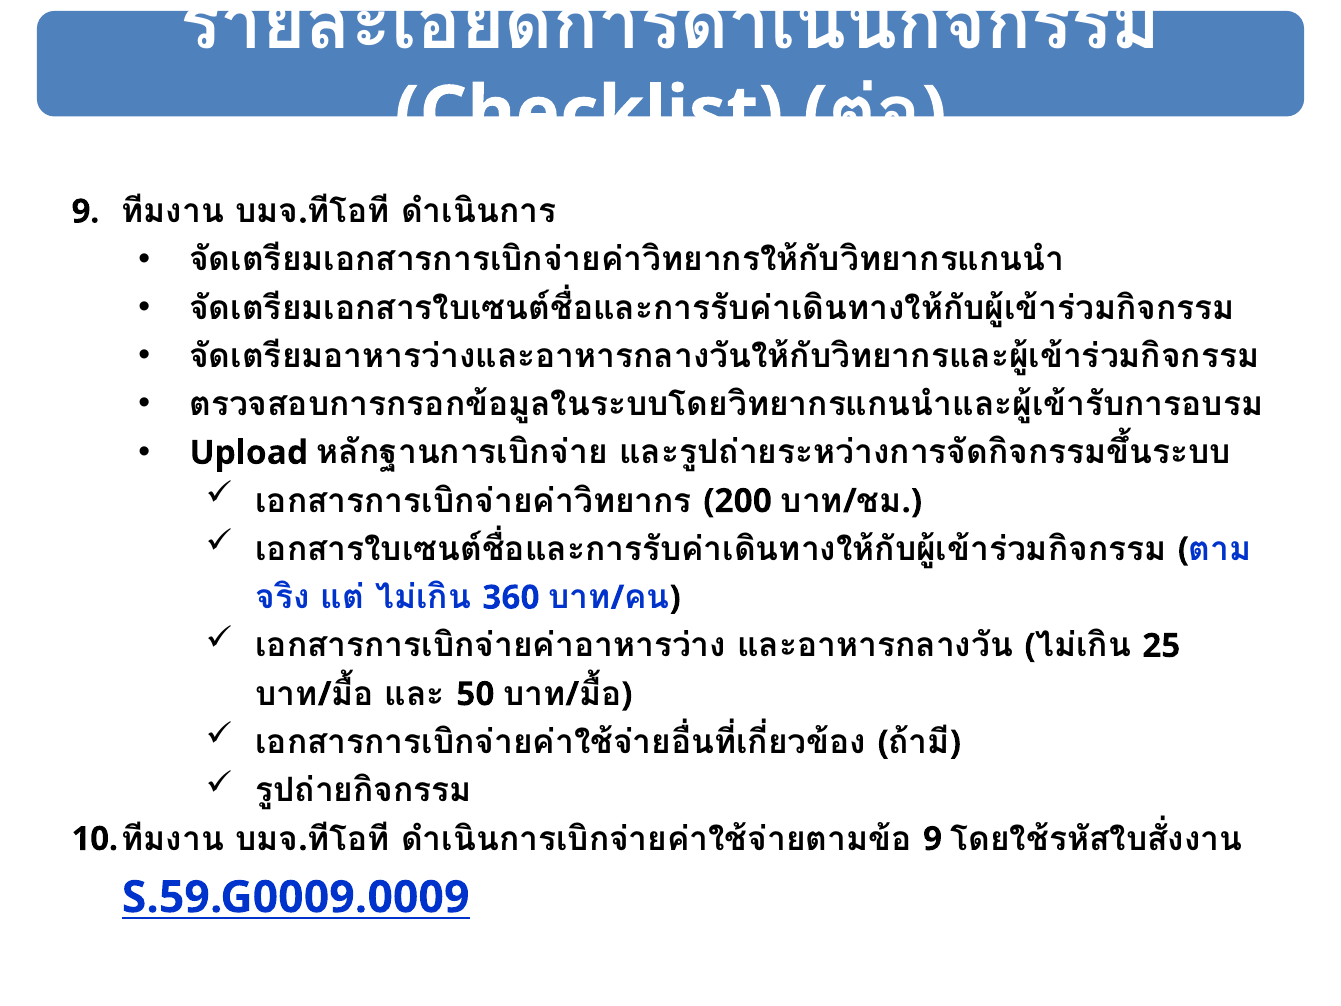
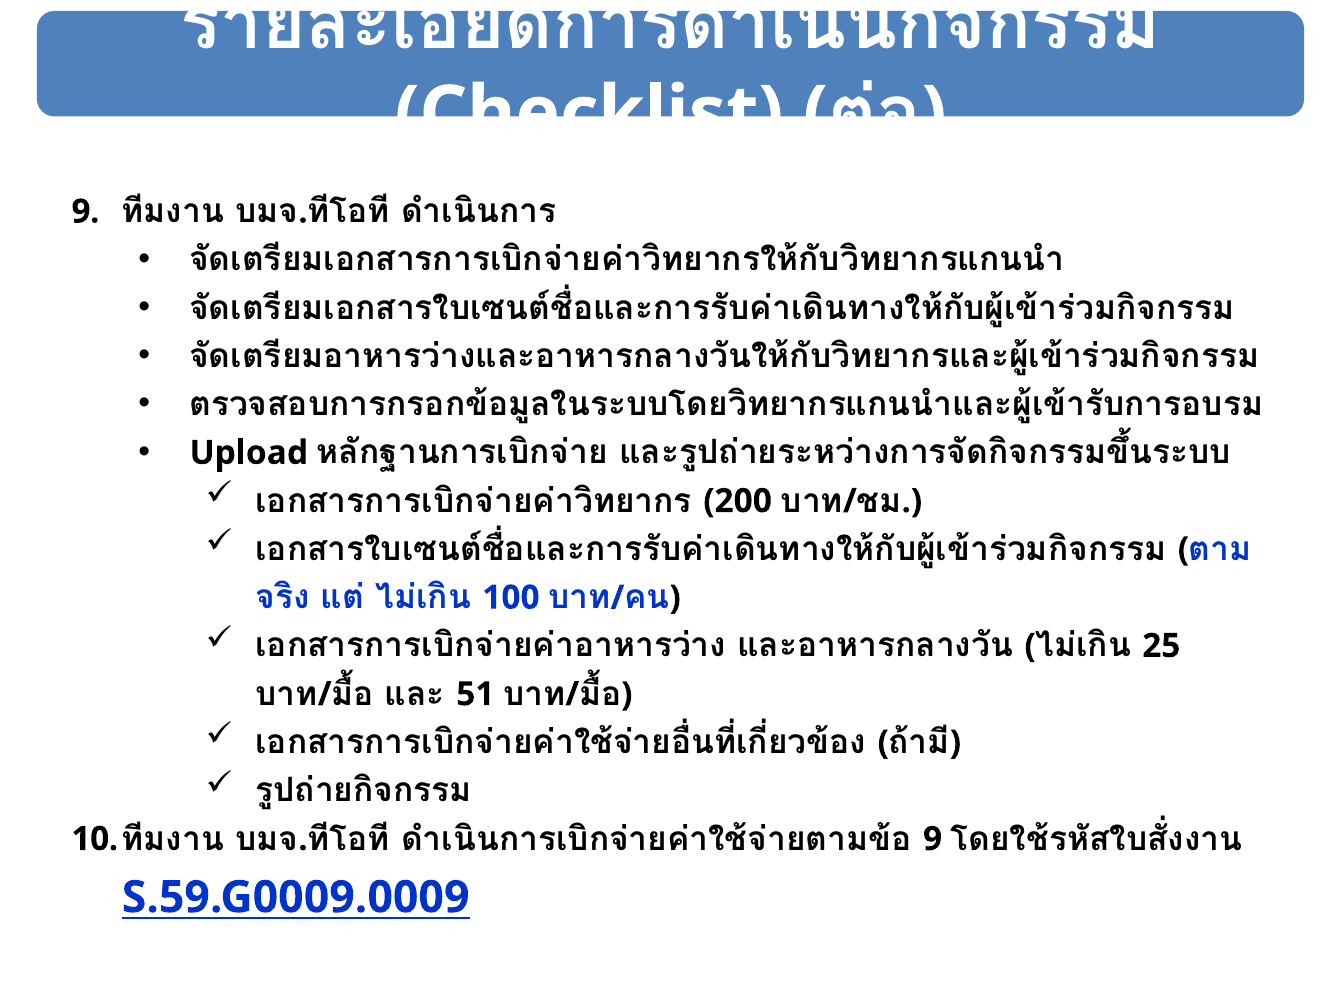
360: 360 -> 100 (511, 597)
50: 50 -> 51 (475, 694)
